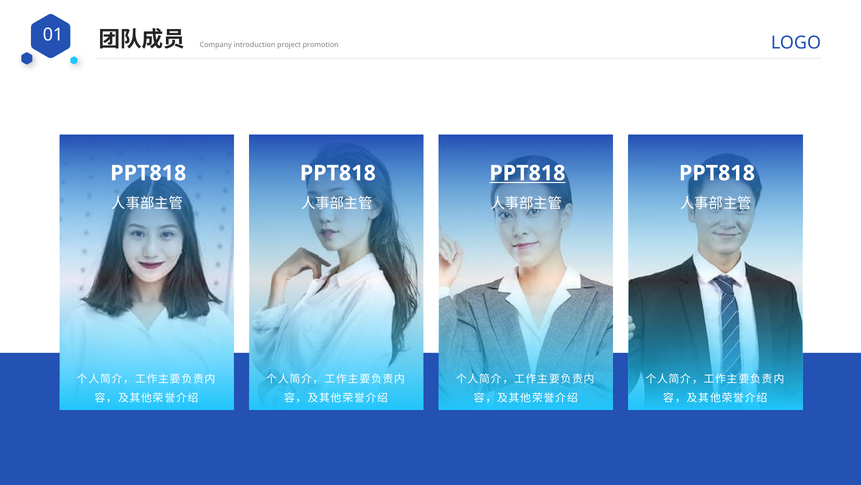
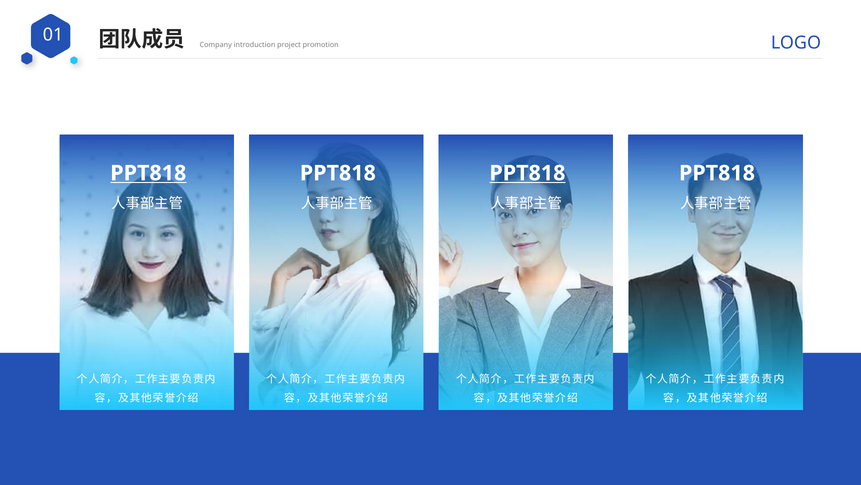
PPT818 underline: none -> present (148, 173)
